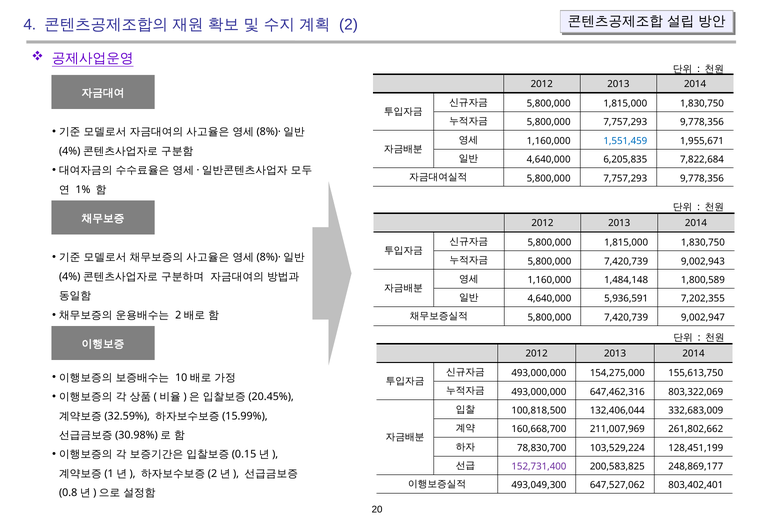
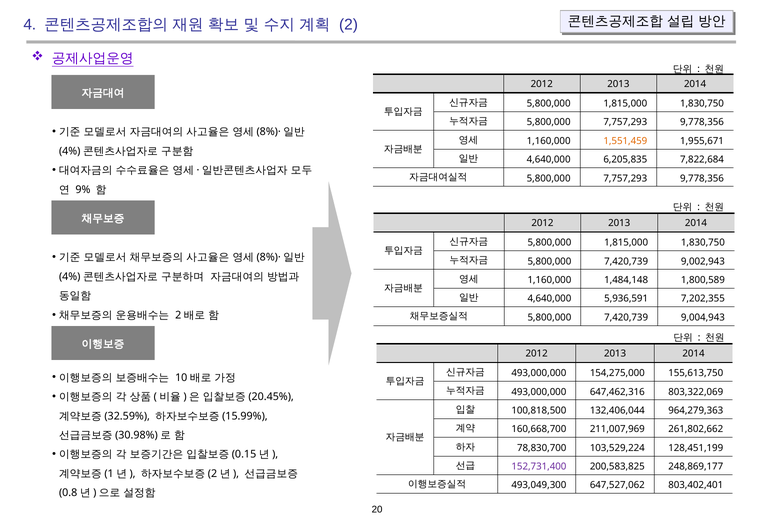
1,551,459 colour: blue -> orange (625, 141)
1%: 1% -> 9% (83, 190)
9,002,947: 9,002,947 -> 9,004,943 (703, 317)
332,683,009: 332,683,009 -> 964,279,363 (696, 411)
